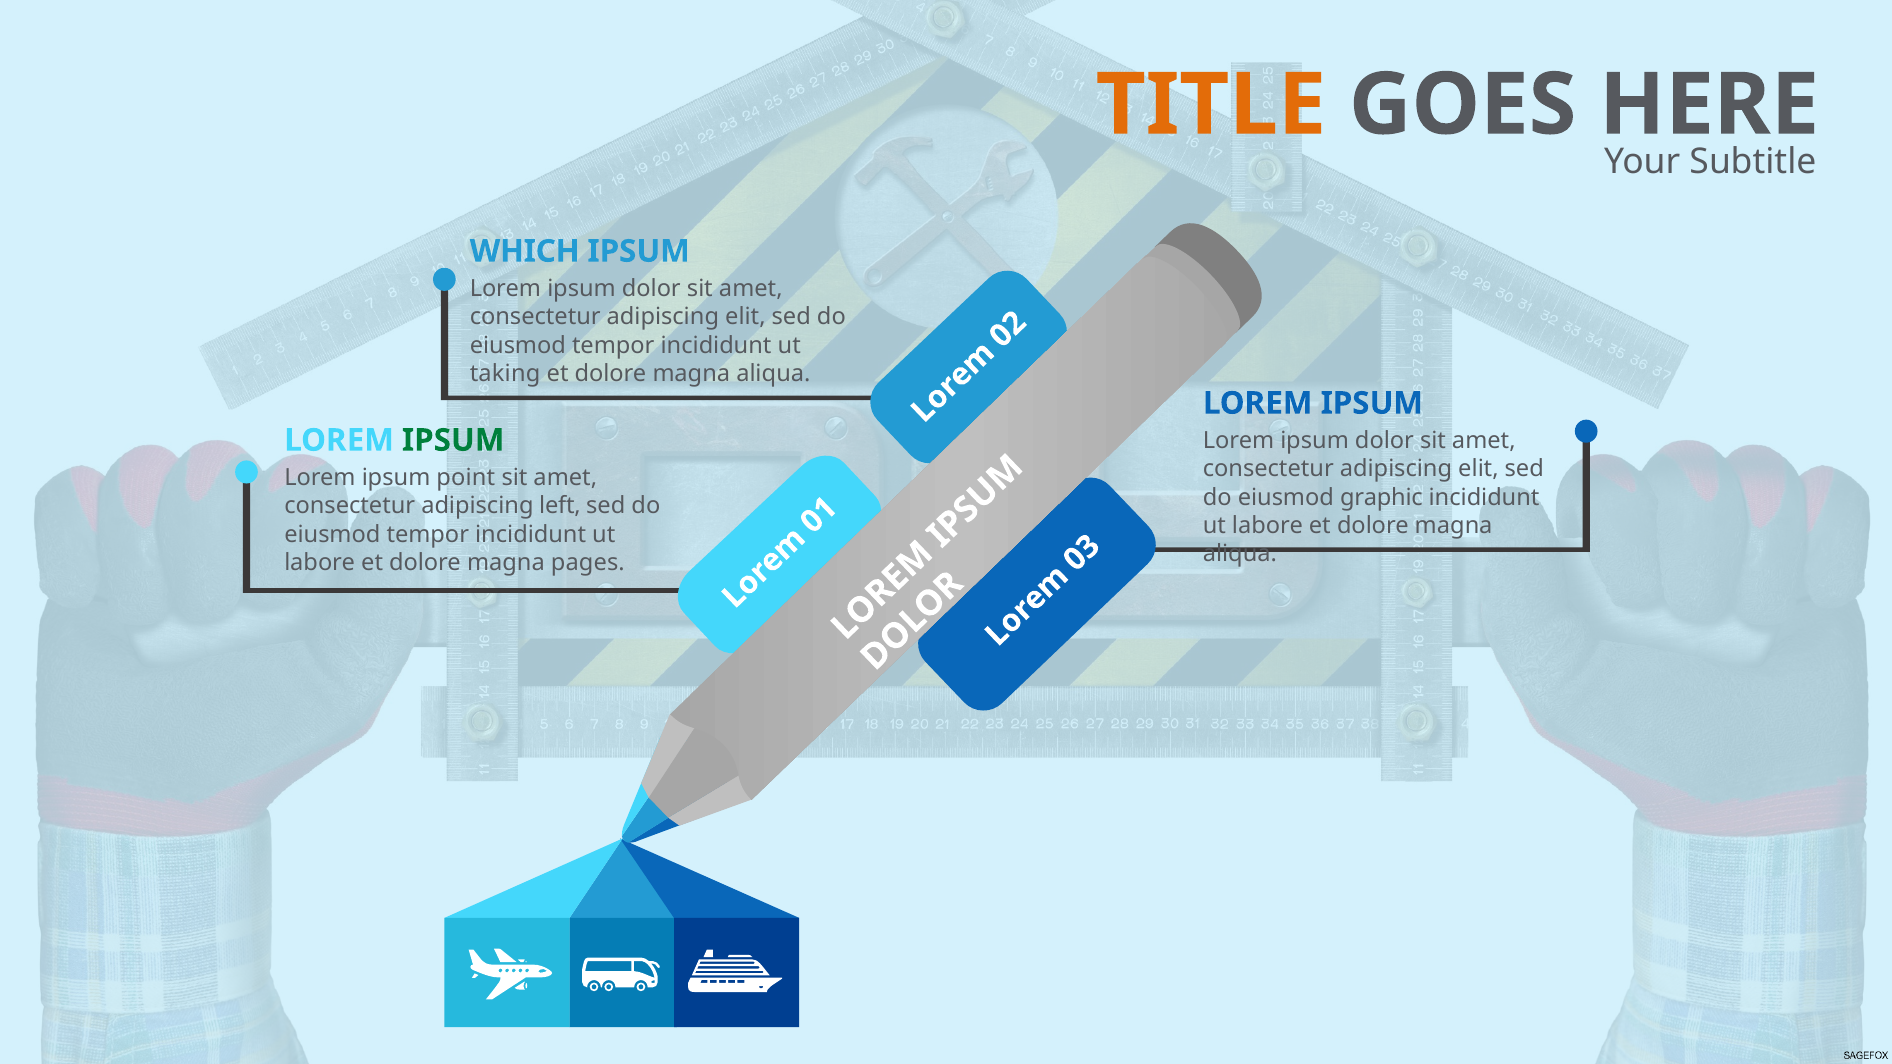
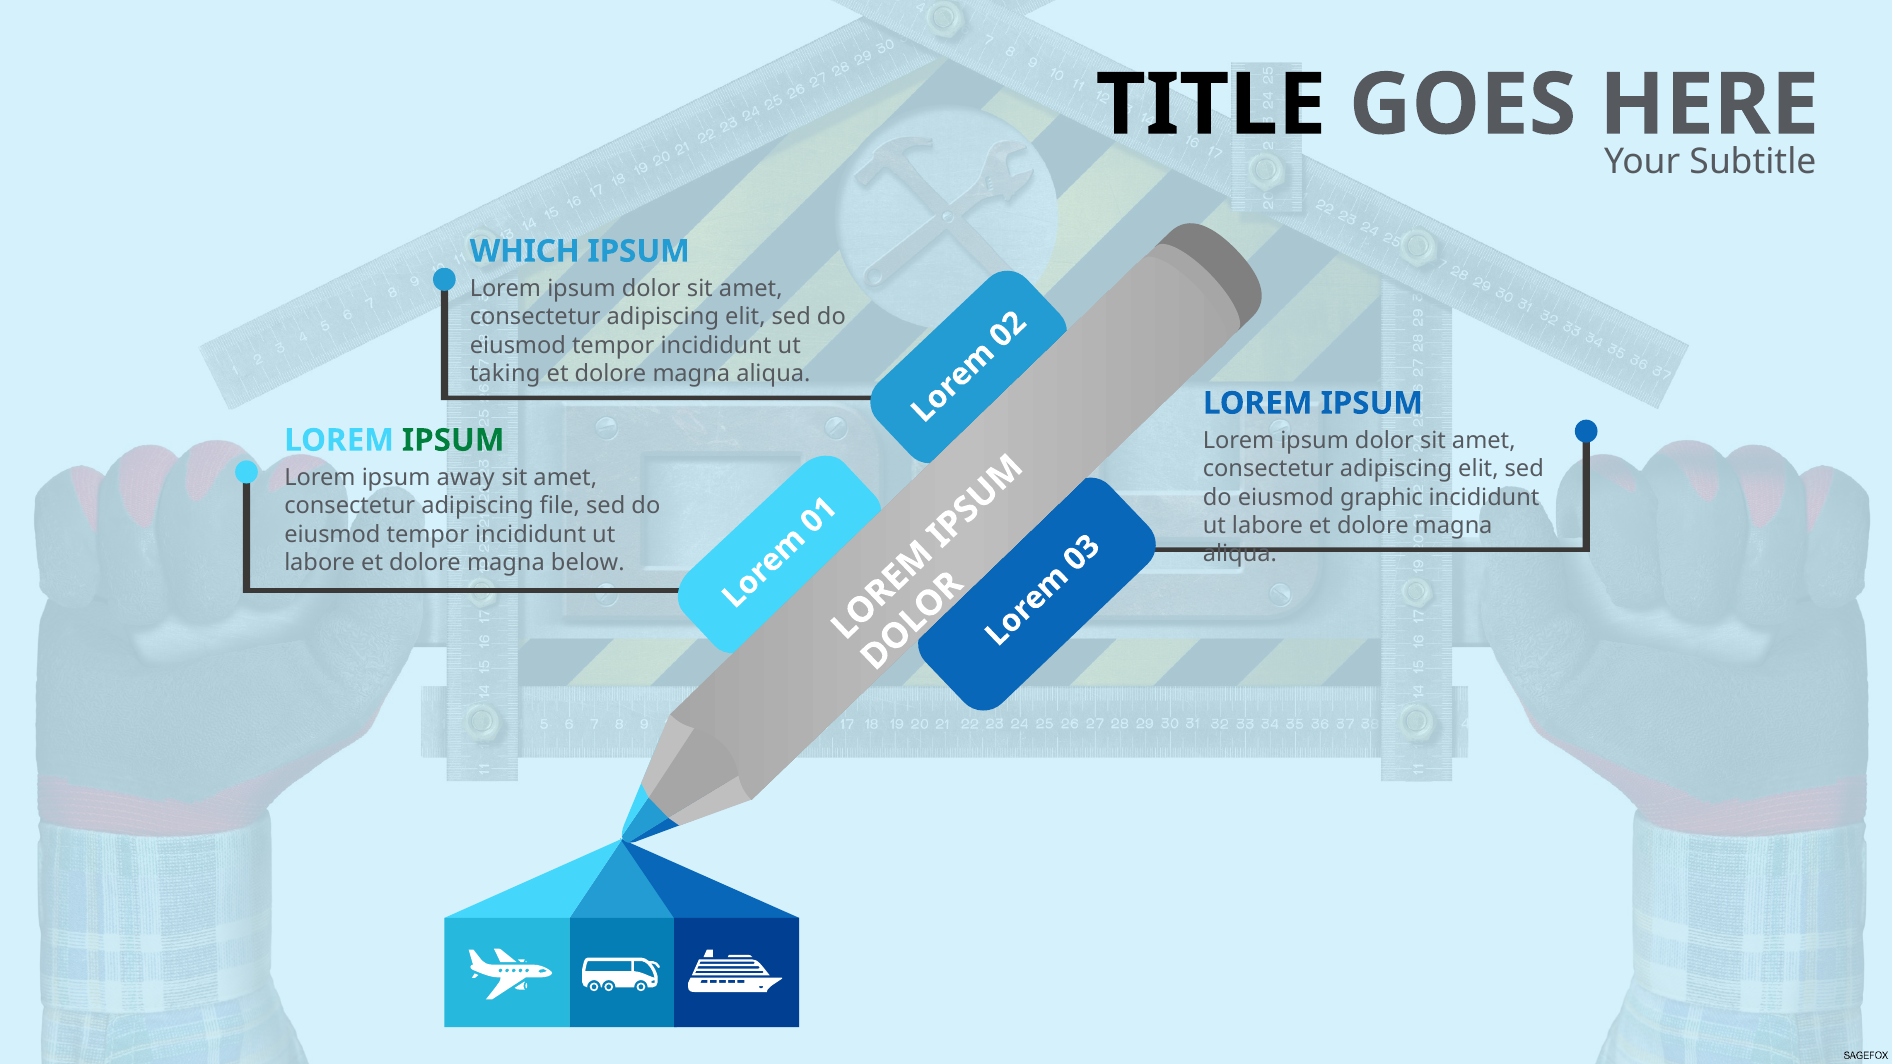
TITLE colour: orange -> black (1211, 105)
point: point -> away (466, 478)
left: left -> file (560, 506)
pages: pages -> below (588, 563)
